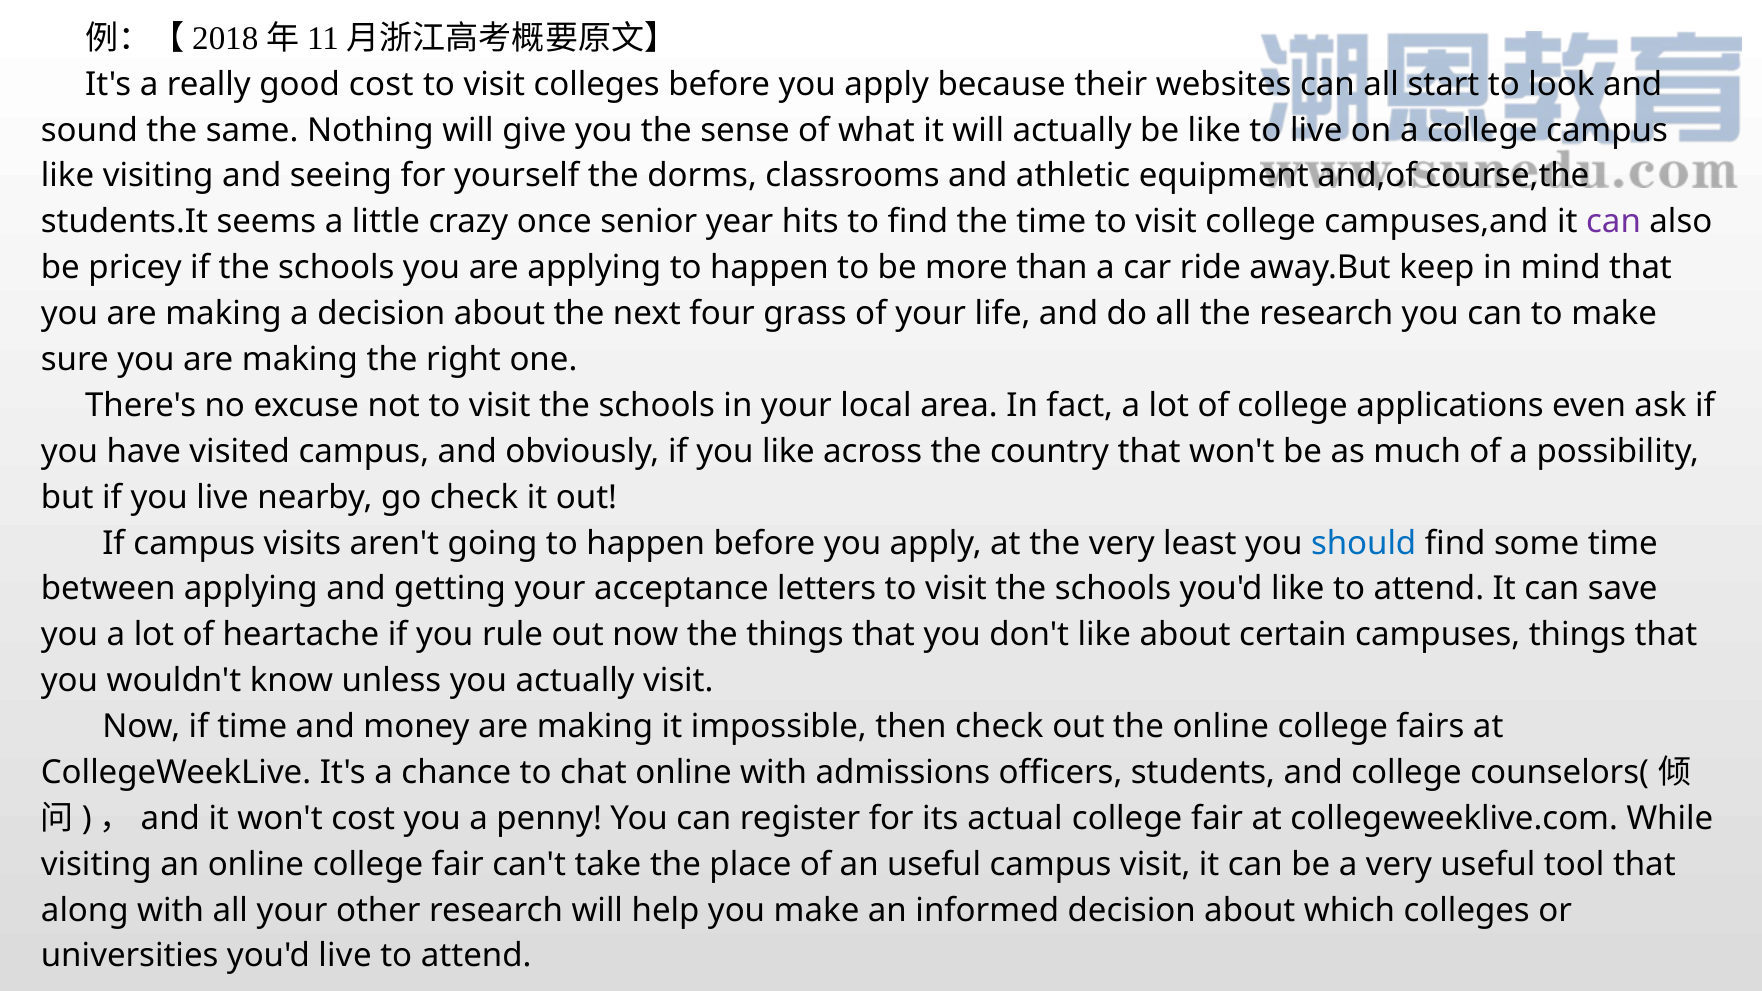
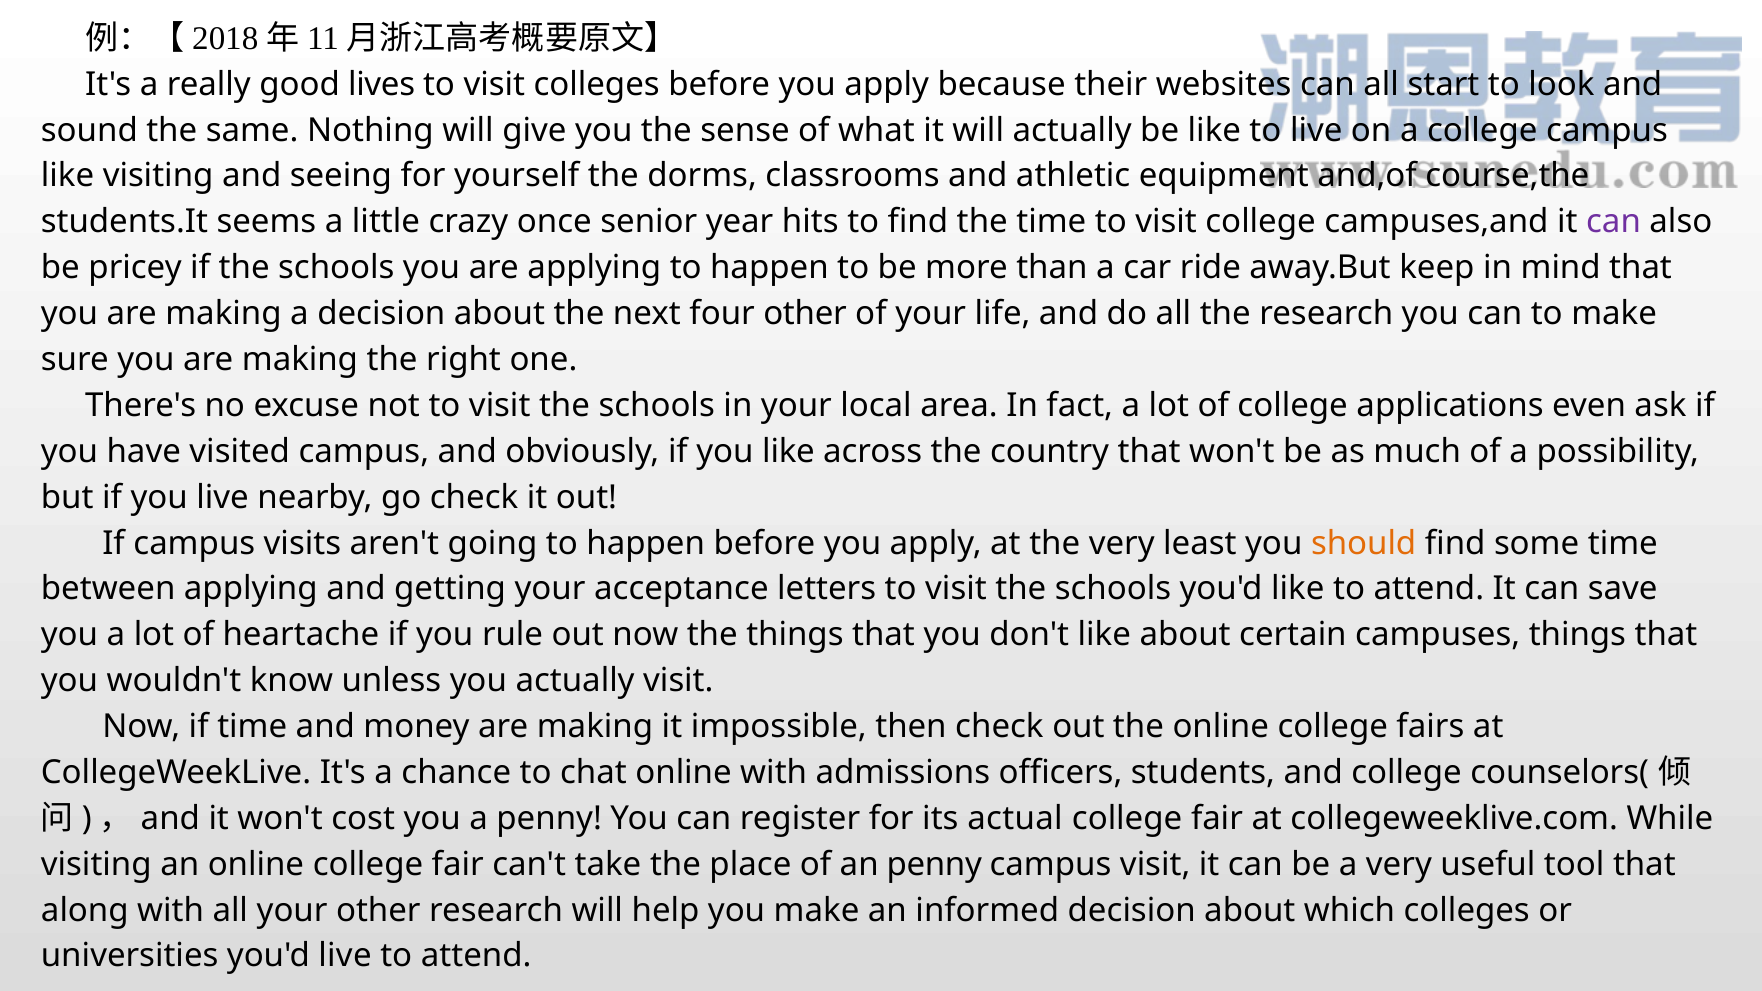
good cost: cost -> lives (382, 84)
four grass: grass -> other (805, 314)
should colour: blue -> orange (1364, 543)
an useful: useful -> penny (934, 864)
